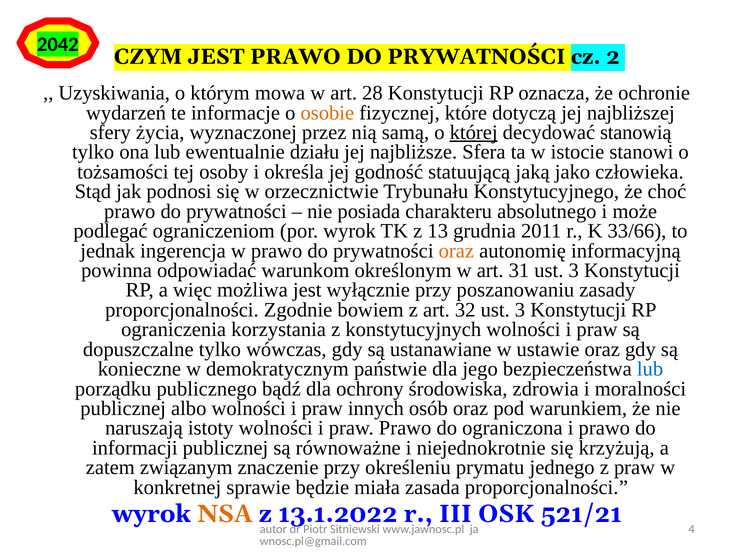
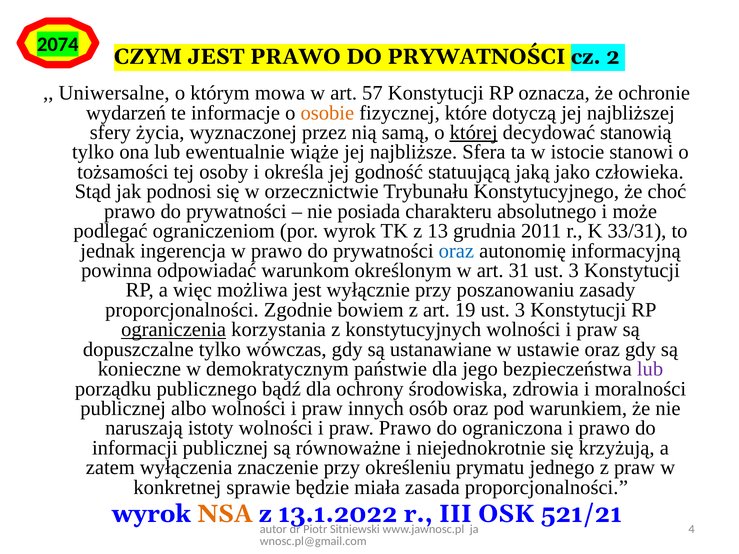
2042: 2042 -> 2074 (58, 44)
Uzyskiwania: Uzyskiwania -> Uniwersalne (114, 93)
28: 28 -> 57 (372, 93)
działu: działu -> wiąże (314, 152)
33/66: 33/66 -> 33/31 (637, 231)
oraz colour: orange -> blue (456, 251)
32: 32 -> 19 (465, 310)
ograniczenia underline: none -> present (174, 330)
lub colour: blue -> purple (650, 369)
związanym: związanym -> wyłączenia (186, 468)
